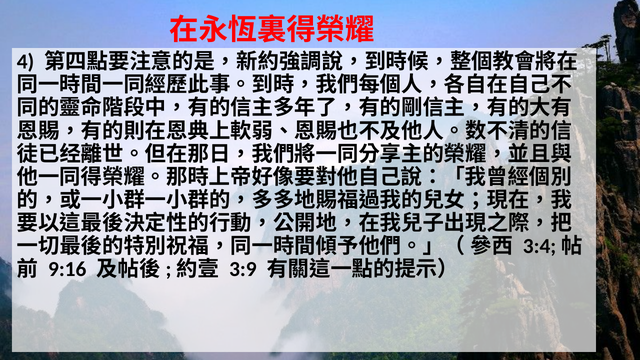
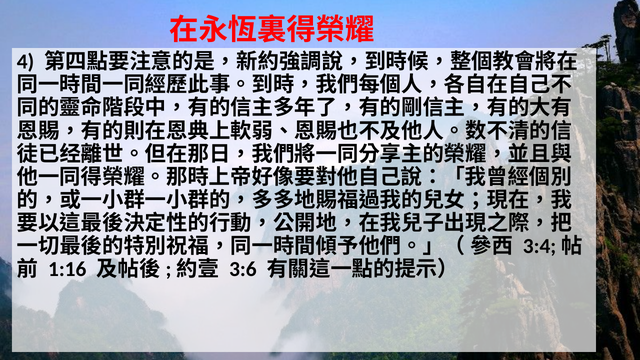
9:16: 9:16 -> 1:16 (67, 269)
3:9: 3:9 -> 3:6 (243, 269)
